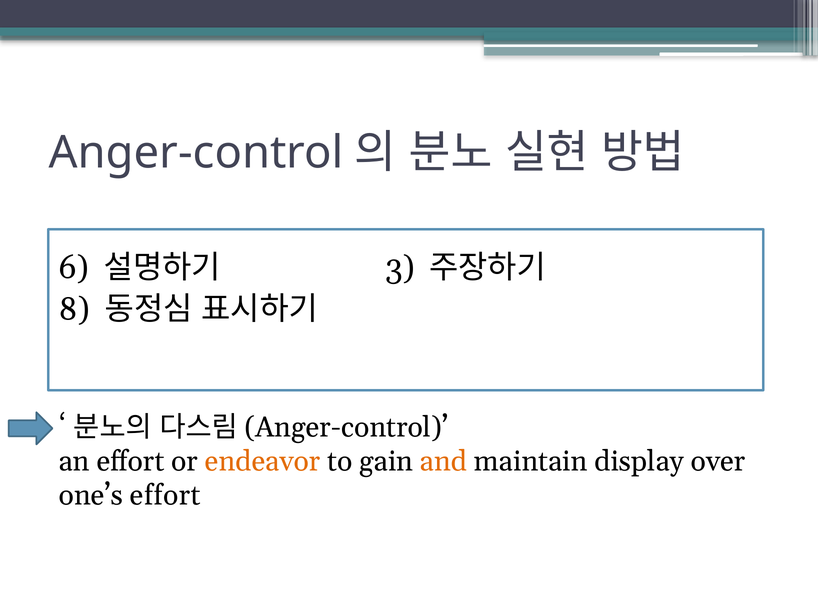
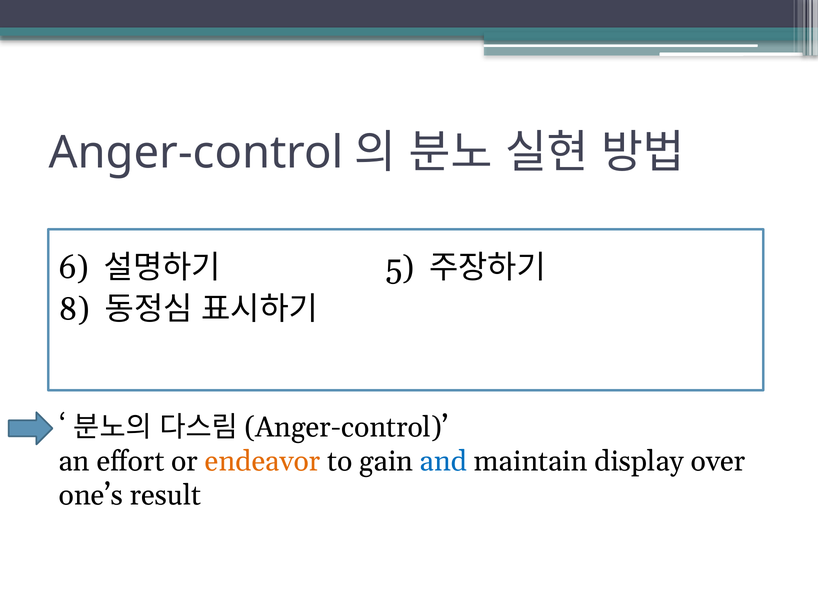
3: 3 -> 5 (400, 268)
and colour: orange -> blue (444, 462)
one’s effort: effort -> result (165, 496)
